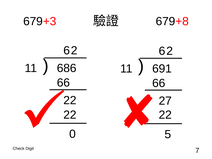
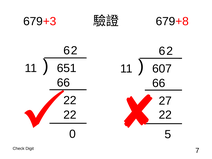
686: 686 -> 651 (67, 68)
691: 691 -> 607 (162, 69)
